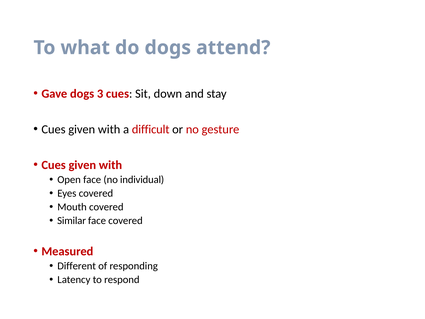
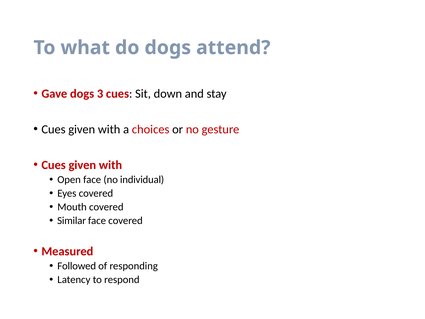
difficult: difficult -> choices (151, 129)
Different: Different -> Followed (77, 266)
